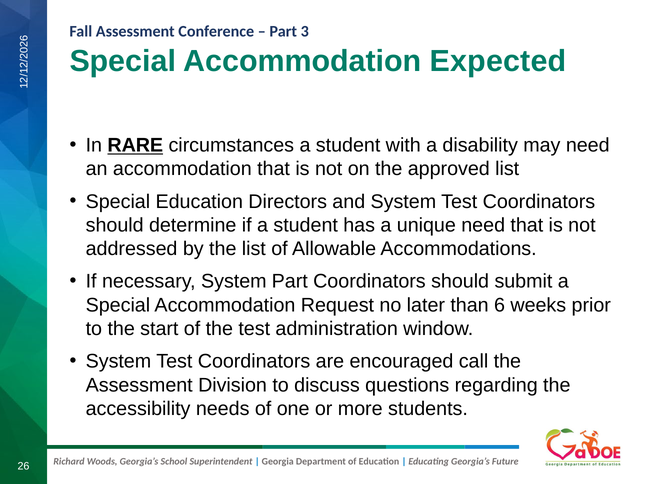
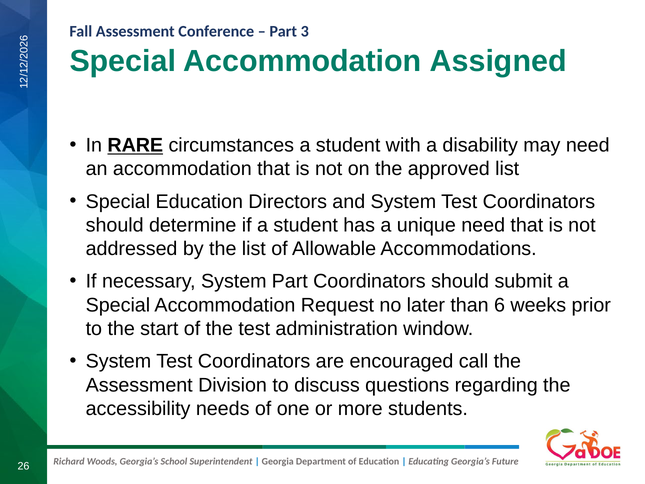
Expected: Expected -> Assigned (498, 61)
